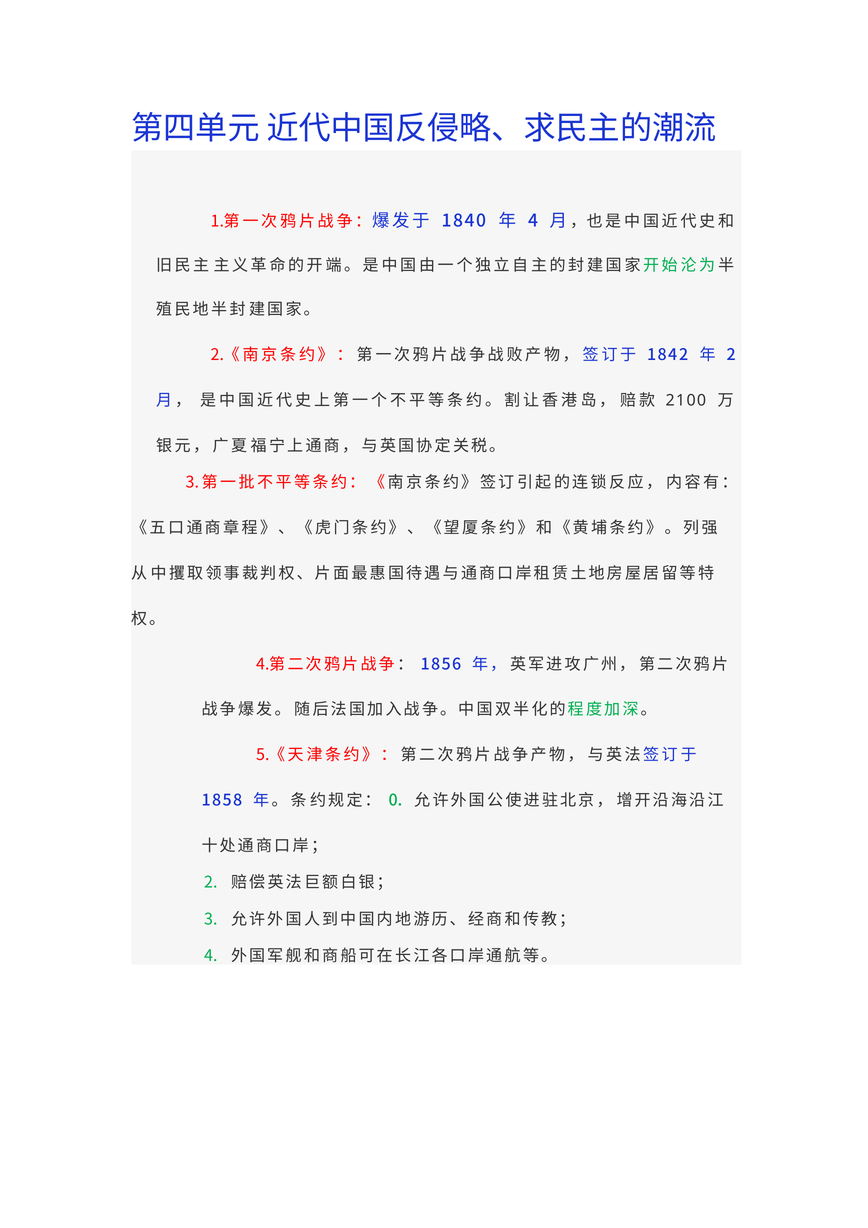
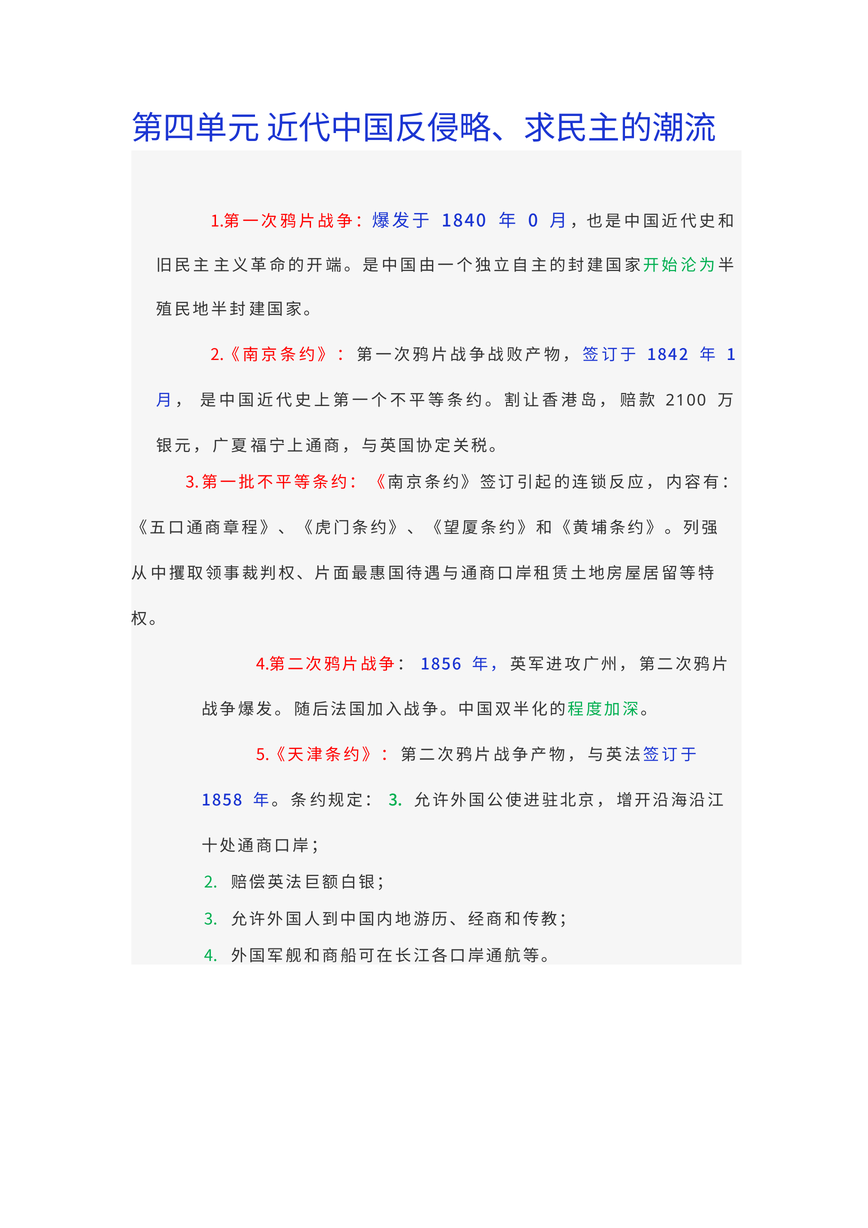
4: 4 -> 0 (533, 221)
2: 2 -> 1 (731, 355)
0: 0 -> 3 (396, 801)
